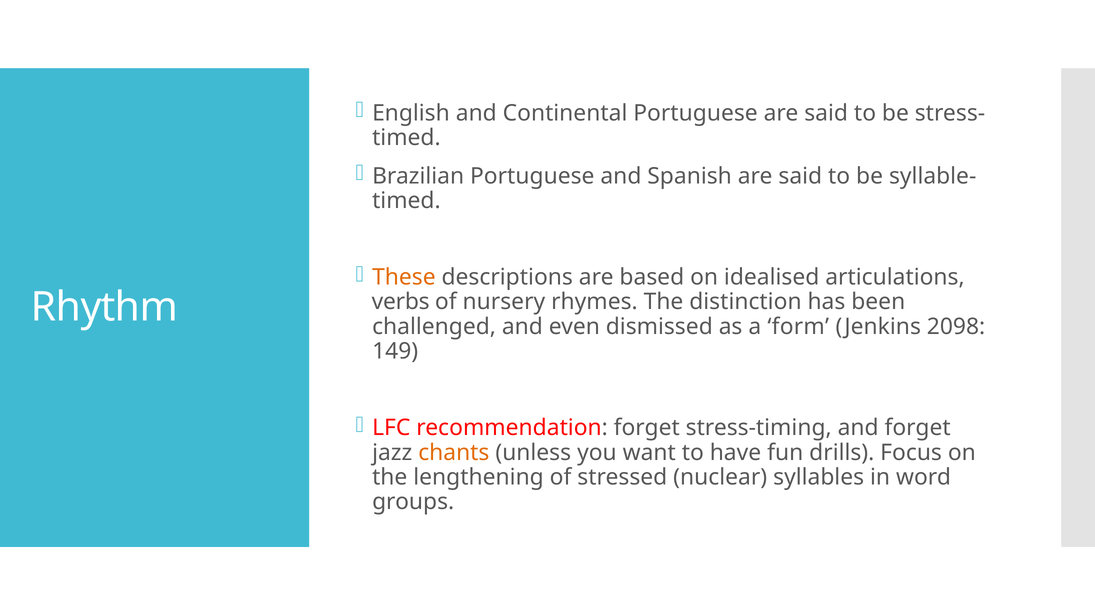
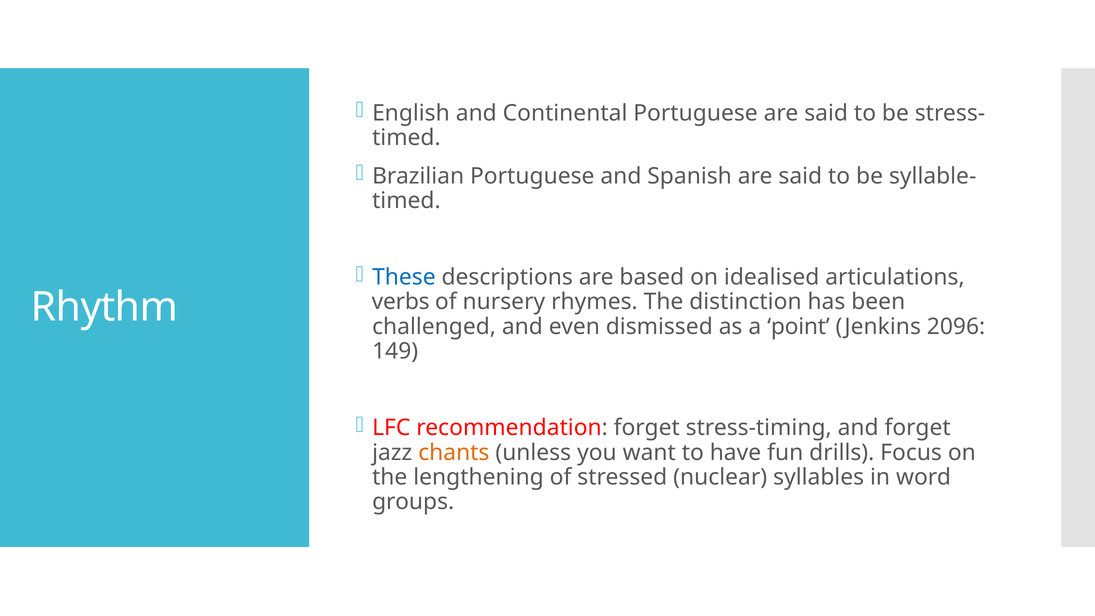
These colour: orange -> blue (404, 277)
form: form -> point (799, 327)
2098: 2098 -> 2096 (956, 327)
